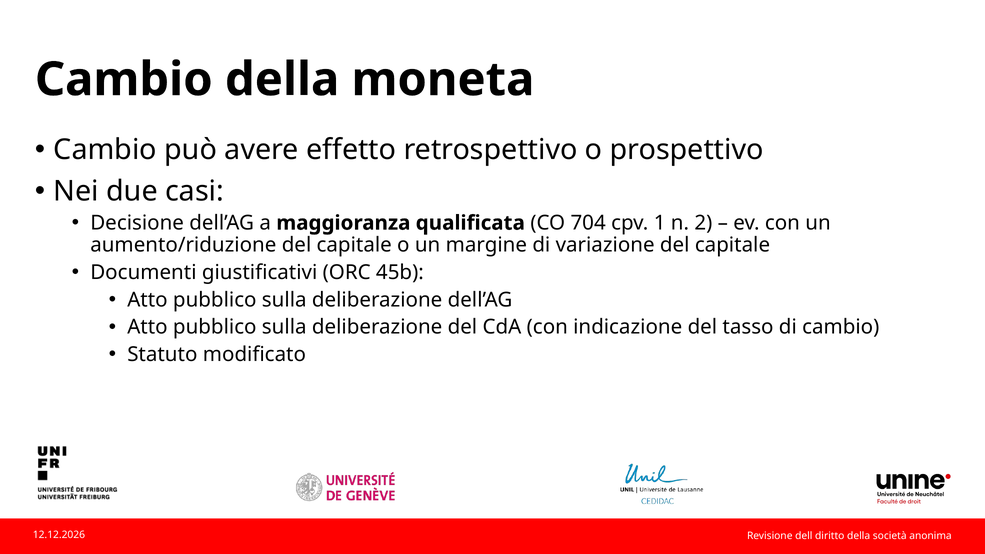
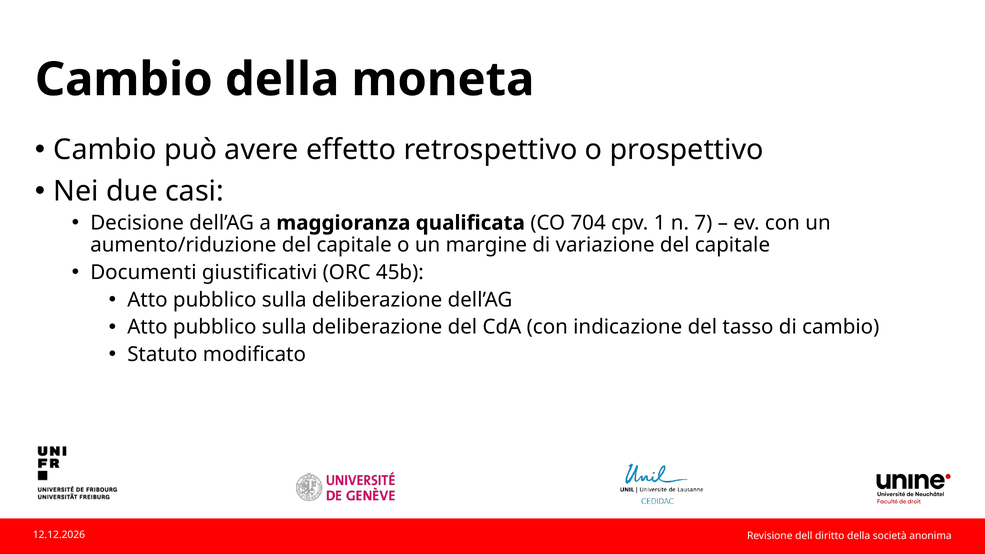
2: 2 -> 7 (703, 223)
